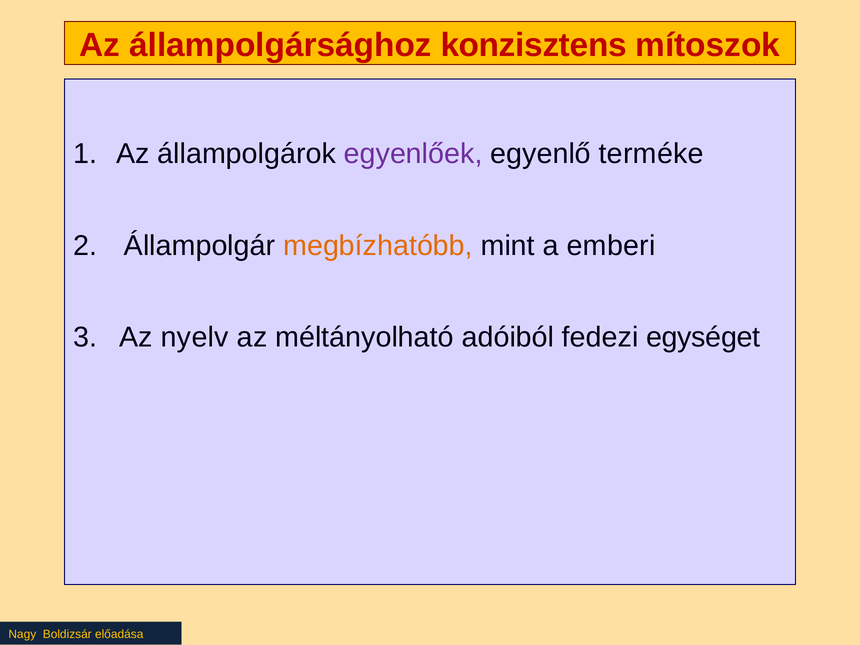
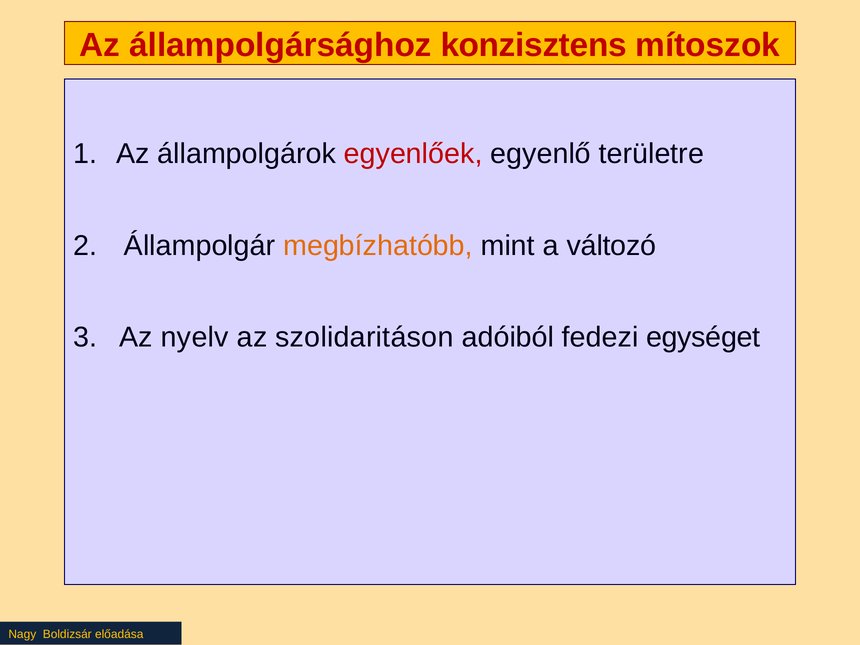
egyenlőek colour: purple -> red (413, 154)
terméke: terméke -> területre (651, 154)
emberi: emberi -> változó (611, 246)
méltányolható: méltányolható -> szolidaritáson (364, 337)
